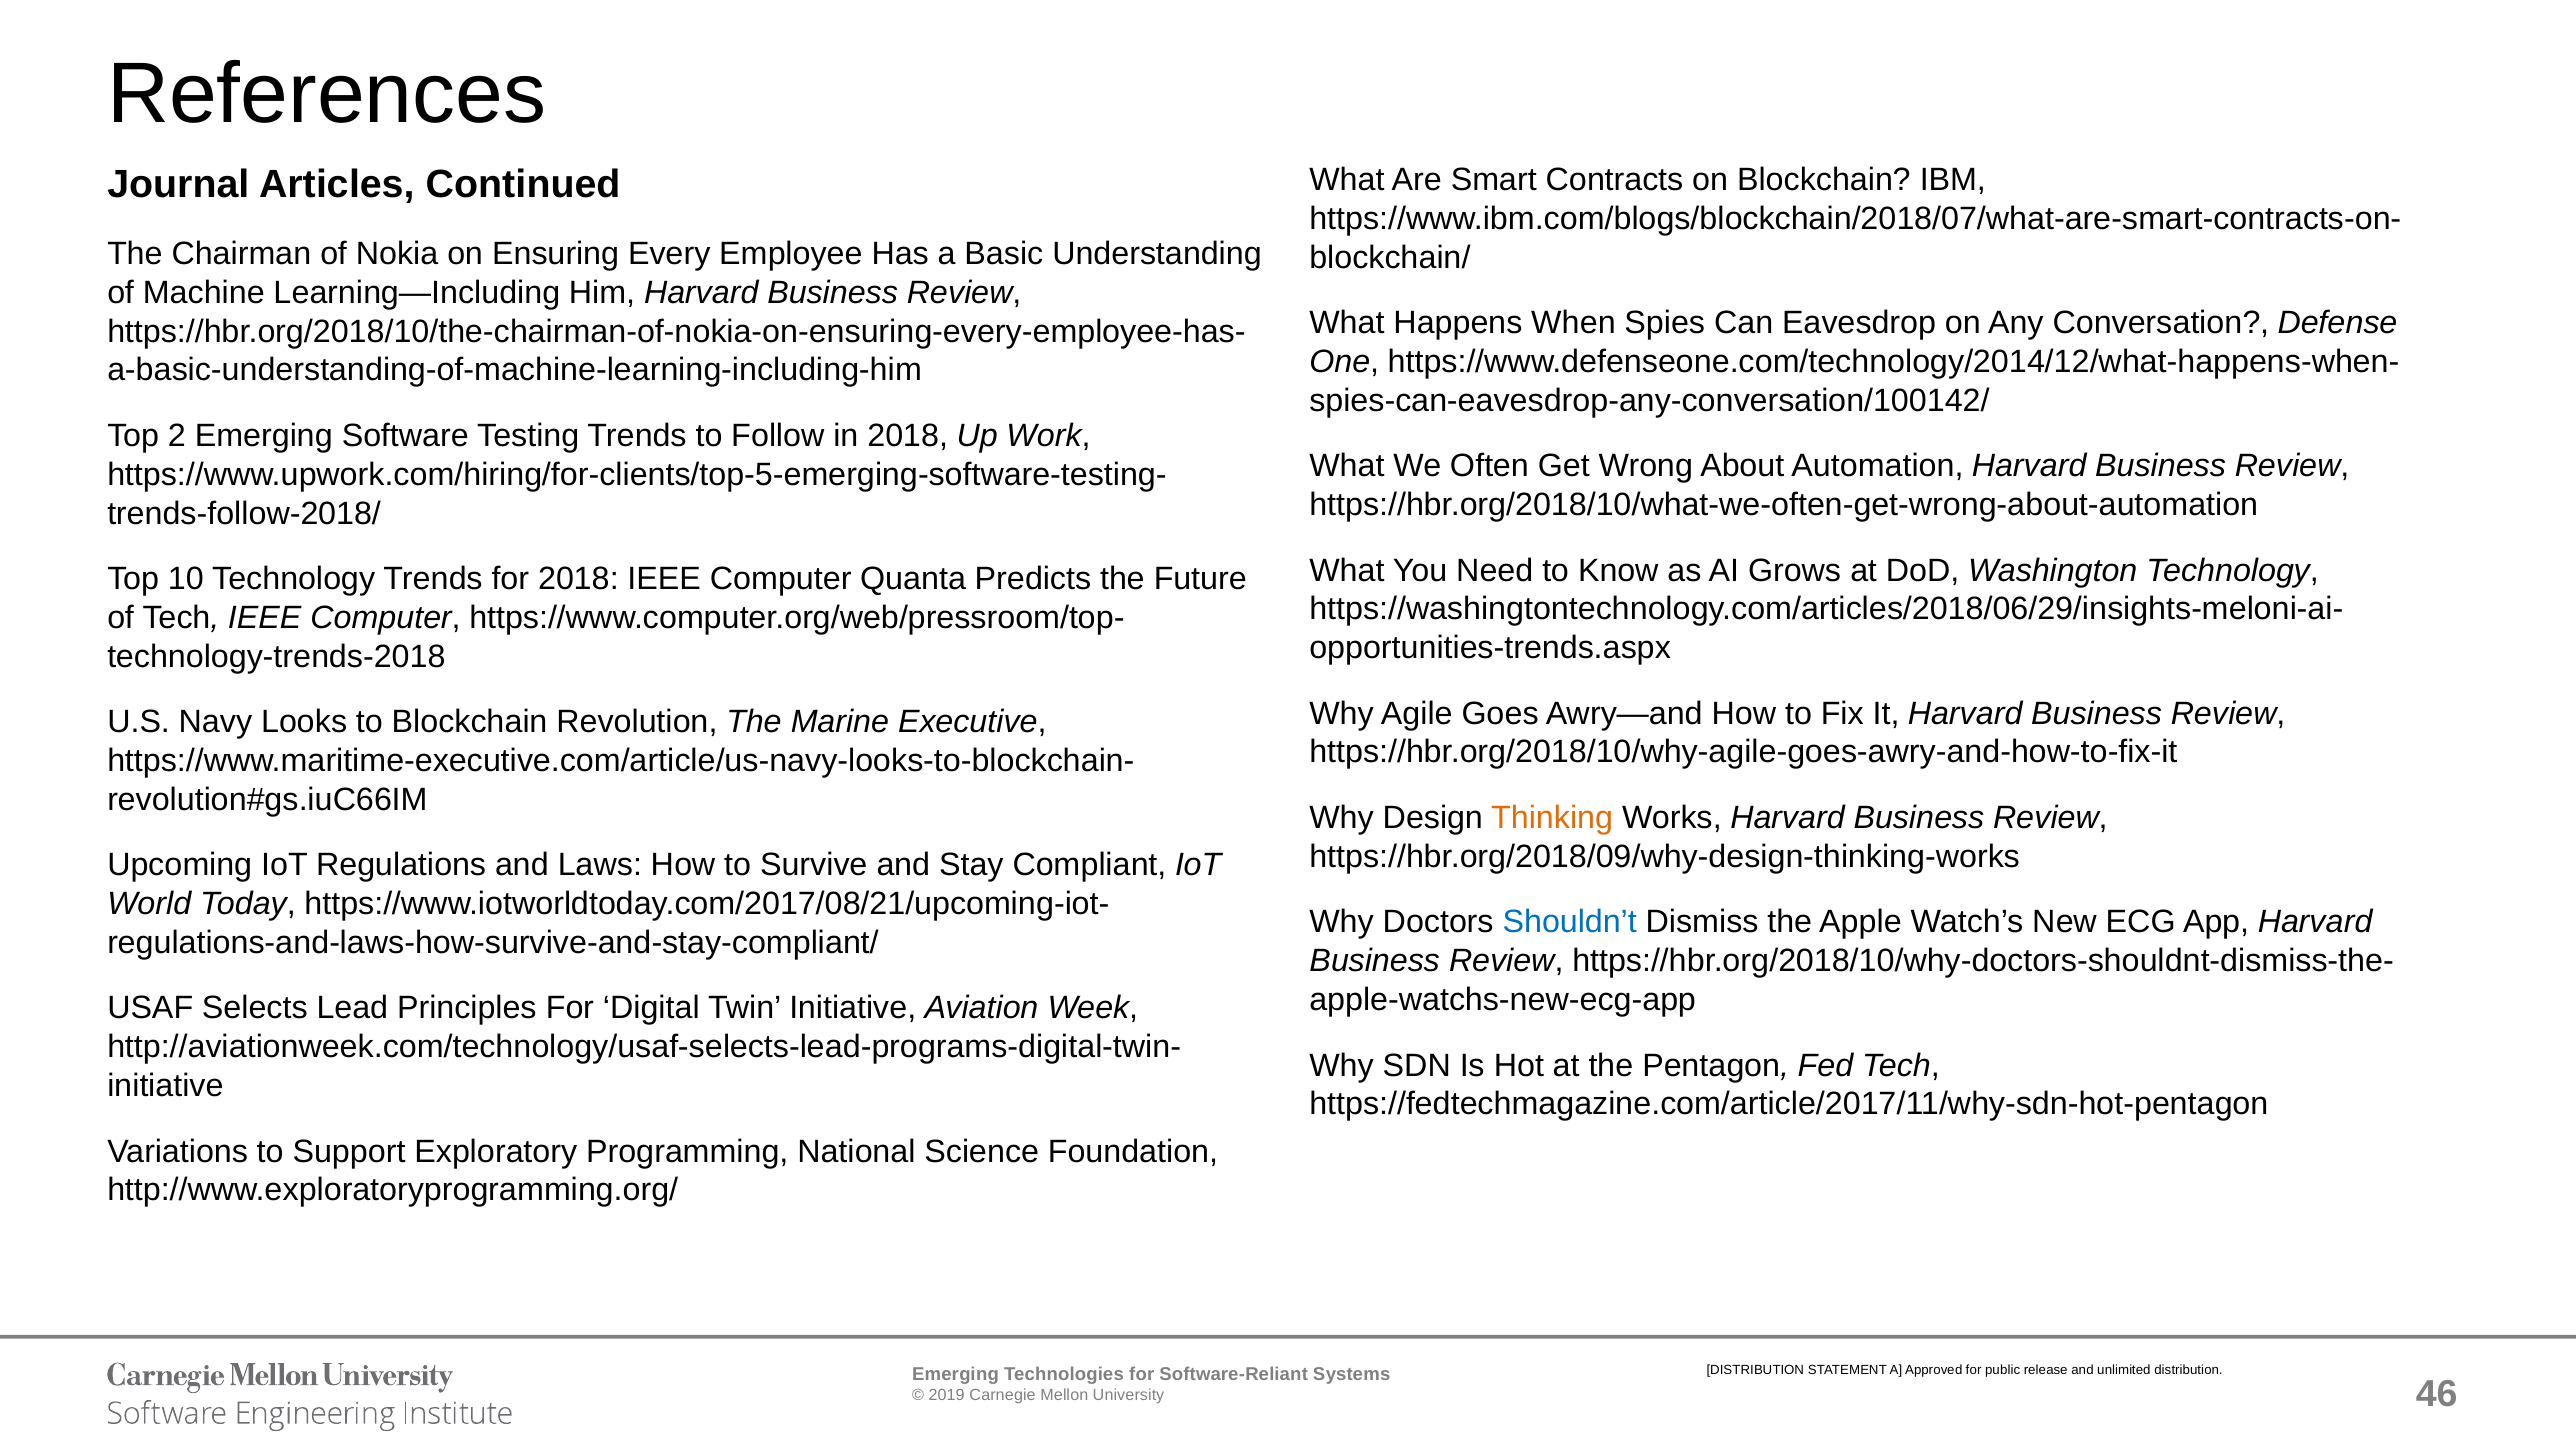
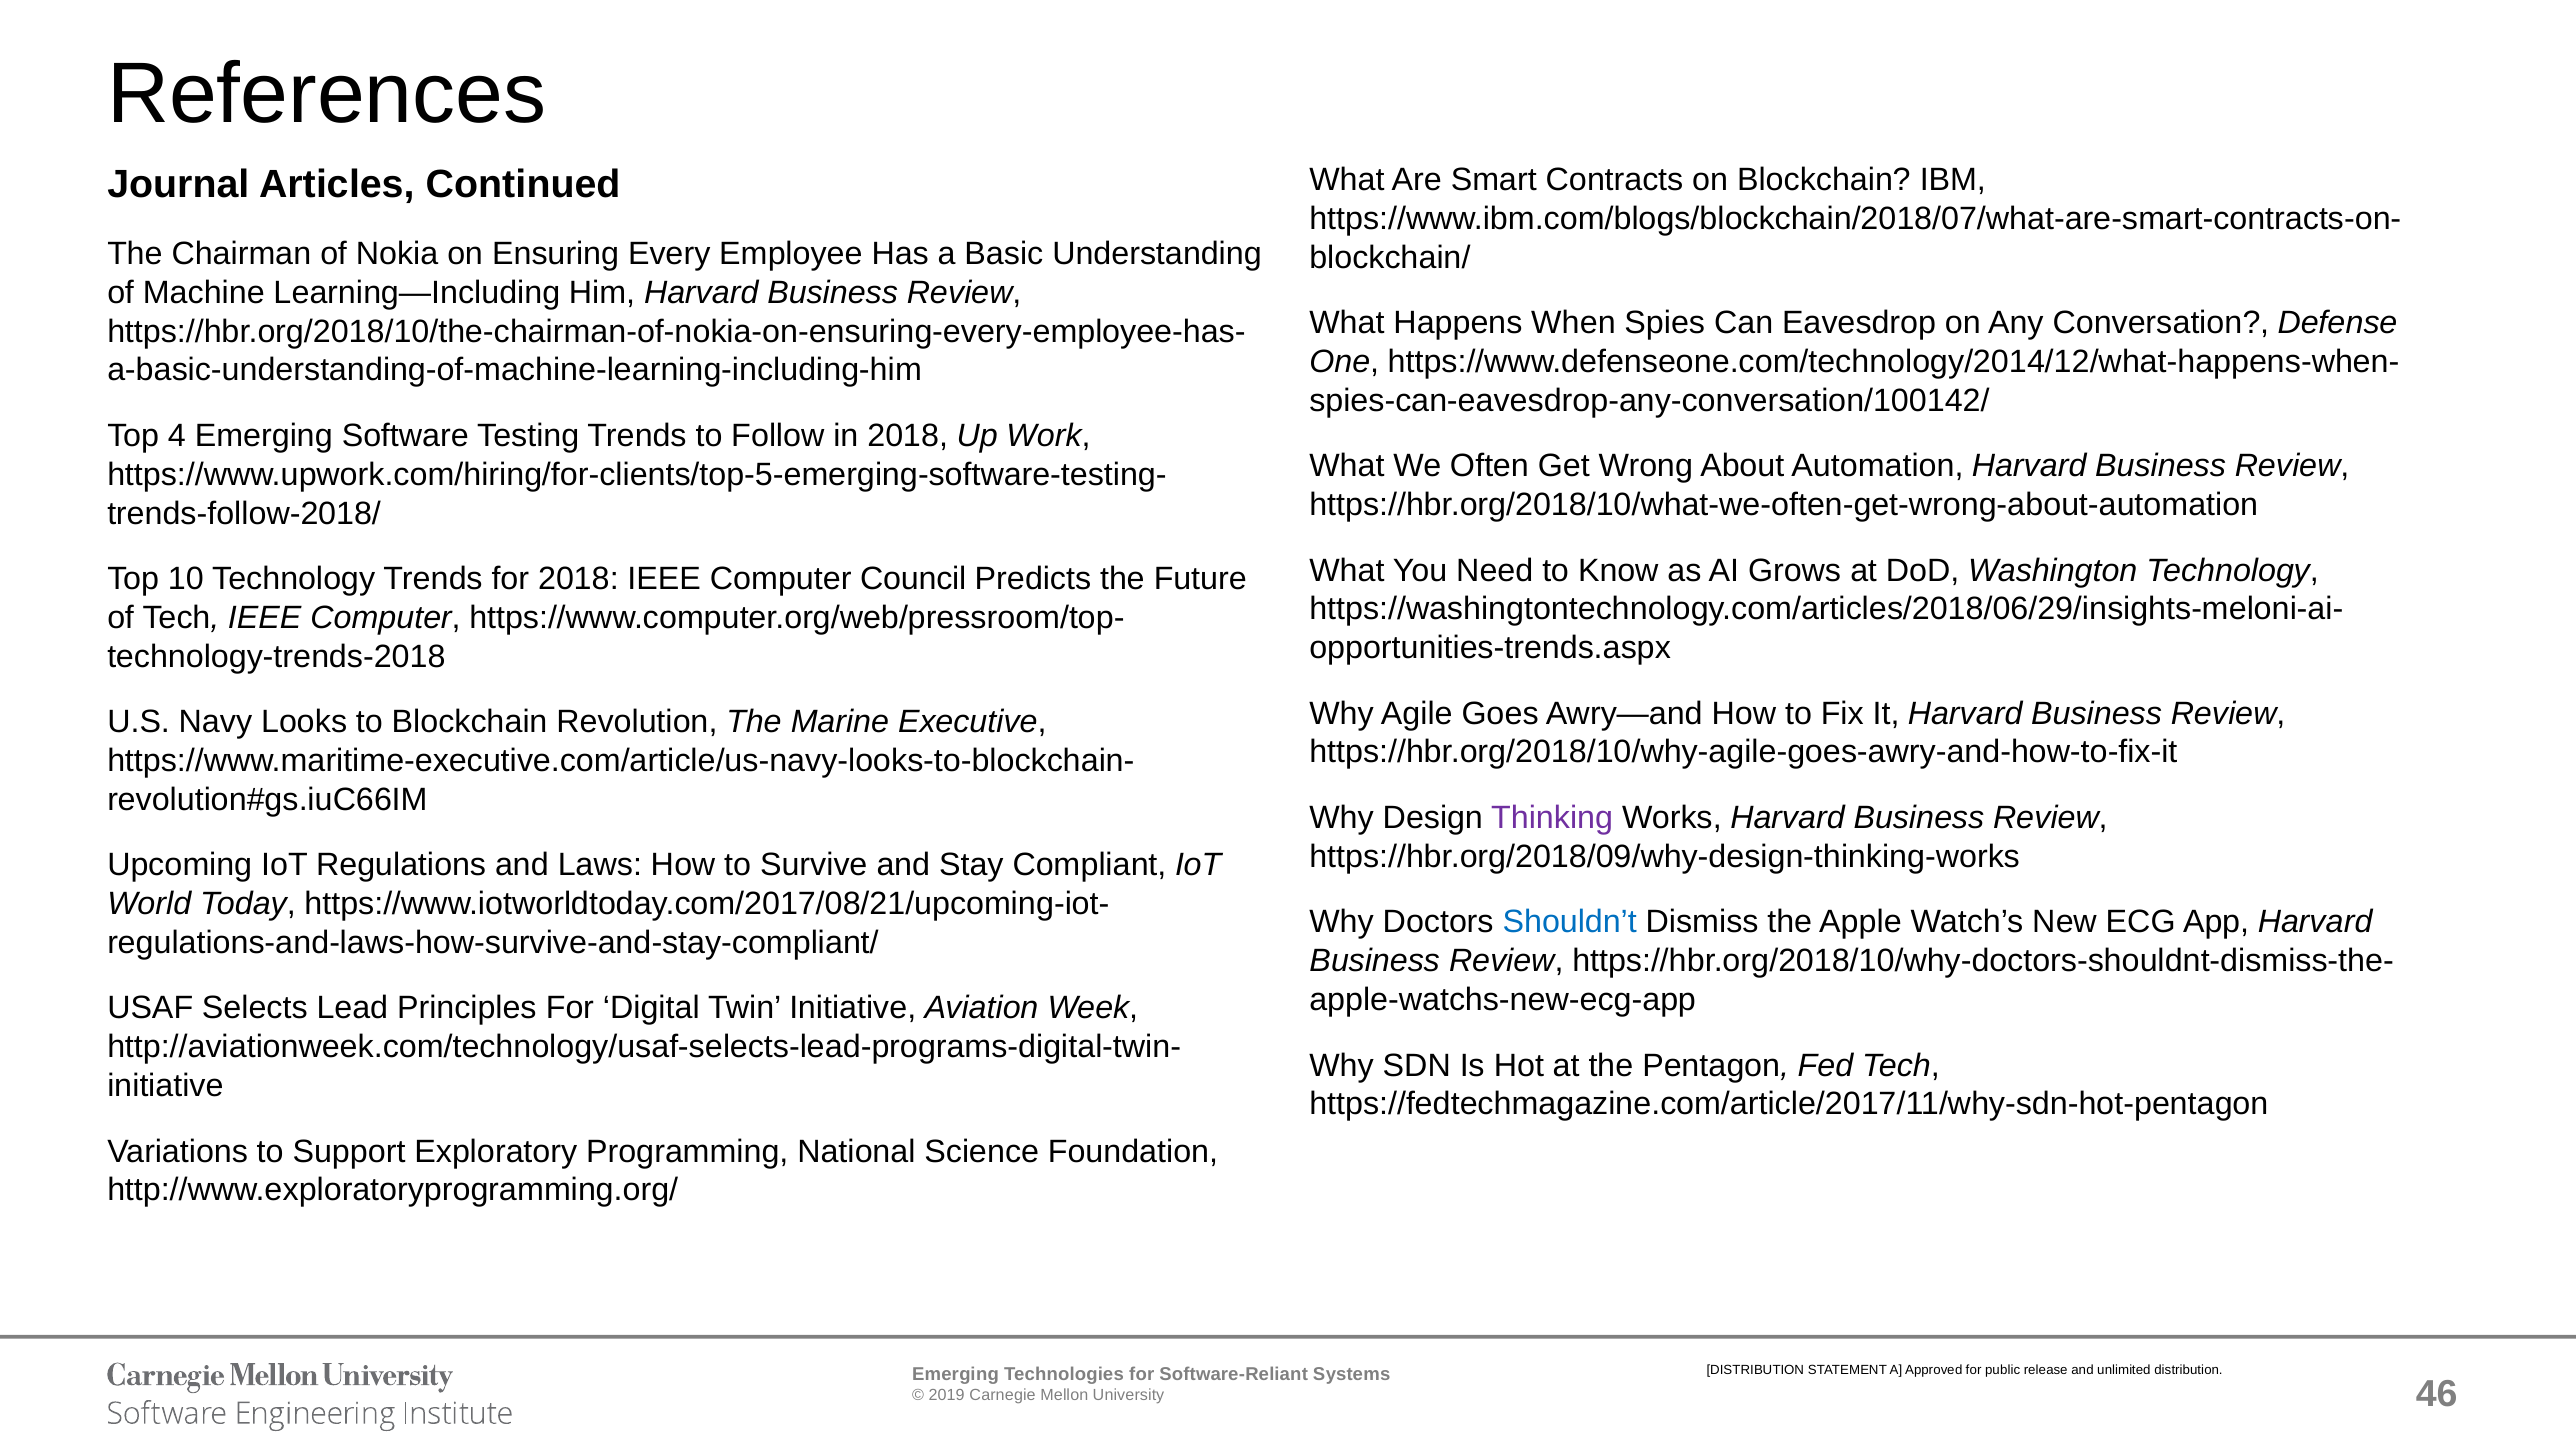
2: 2 -> 4 (177, 436)
Quanta: Quanta -> Council (913, 579)
Thinking colour: orange -> purple (1552, 818)
